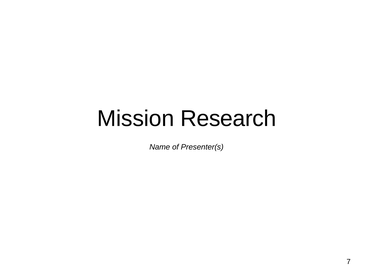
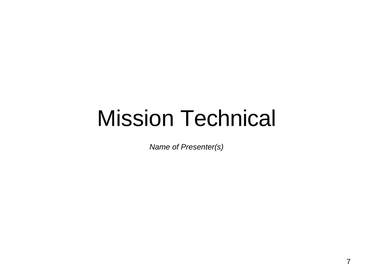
Research: Research -> Technical (228, 118)
